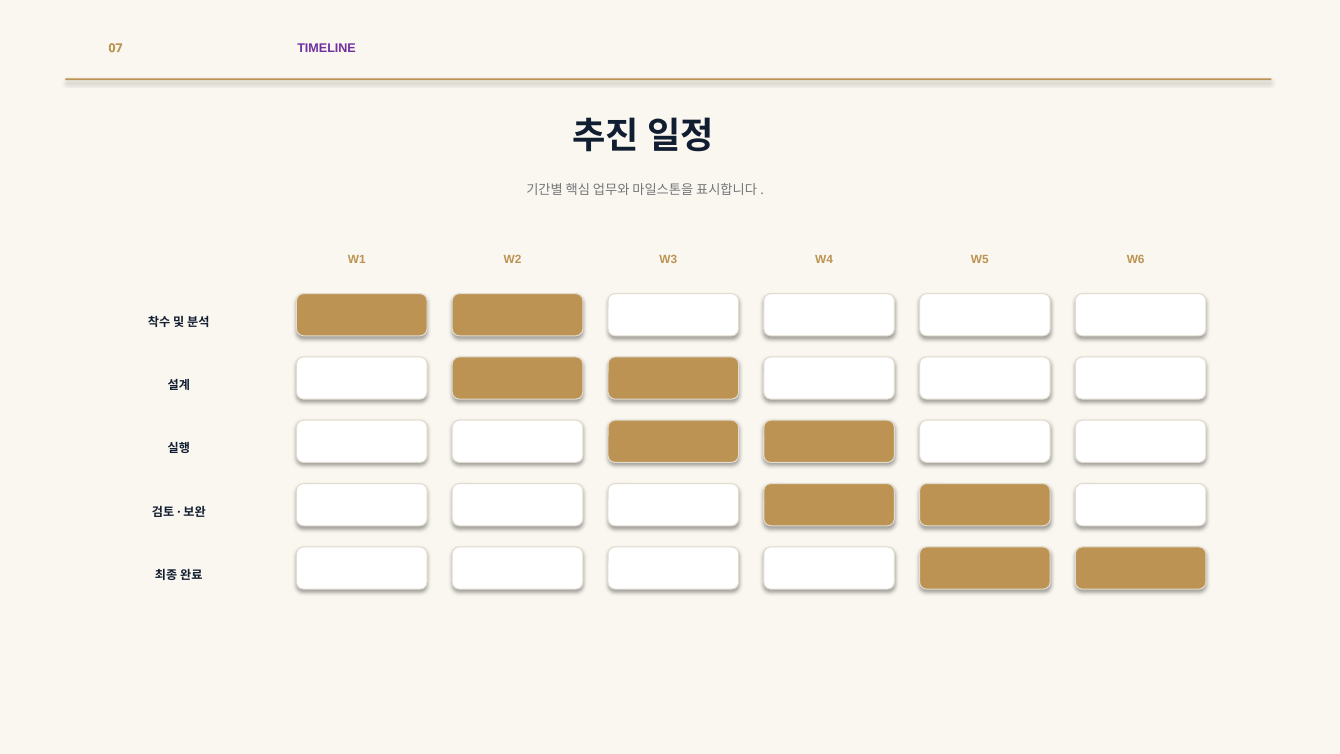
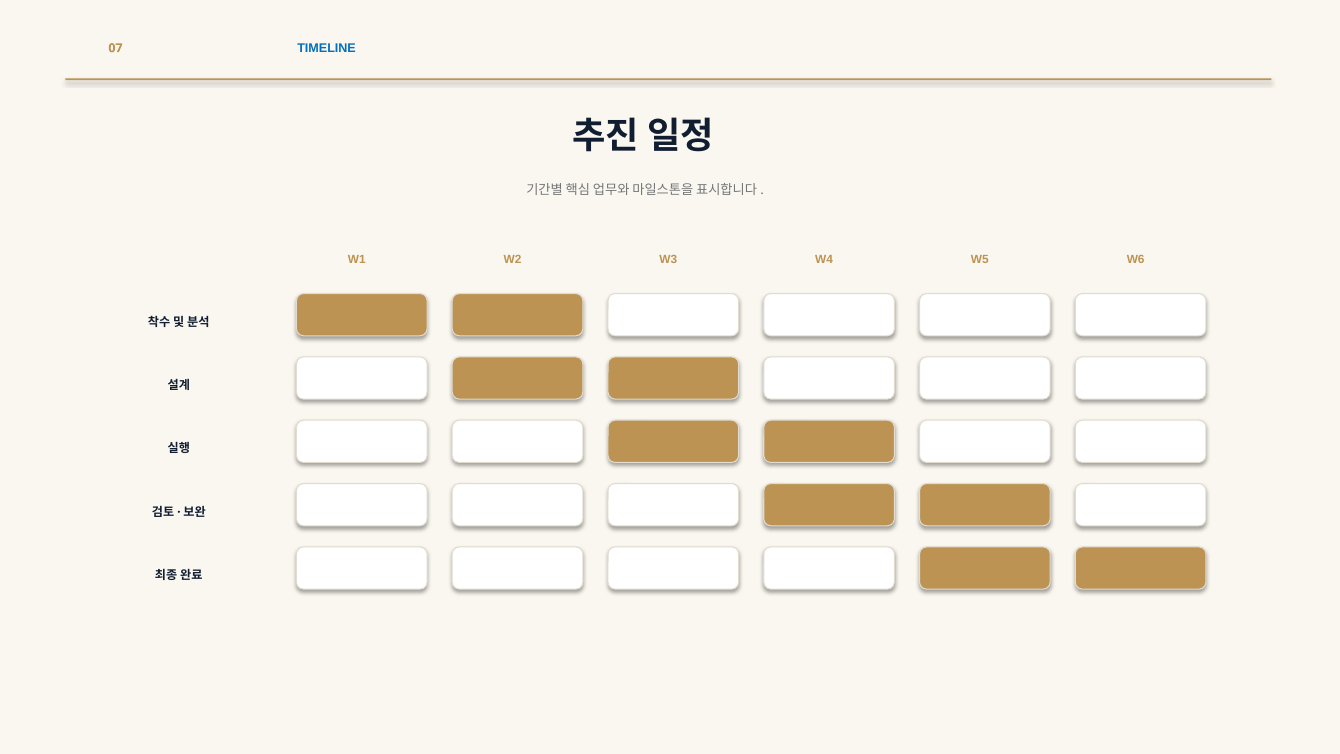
TIMELINE colour: purple -> blue (327, 48)
